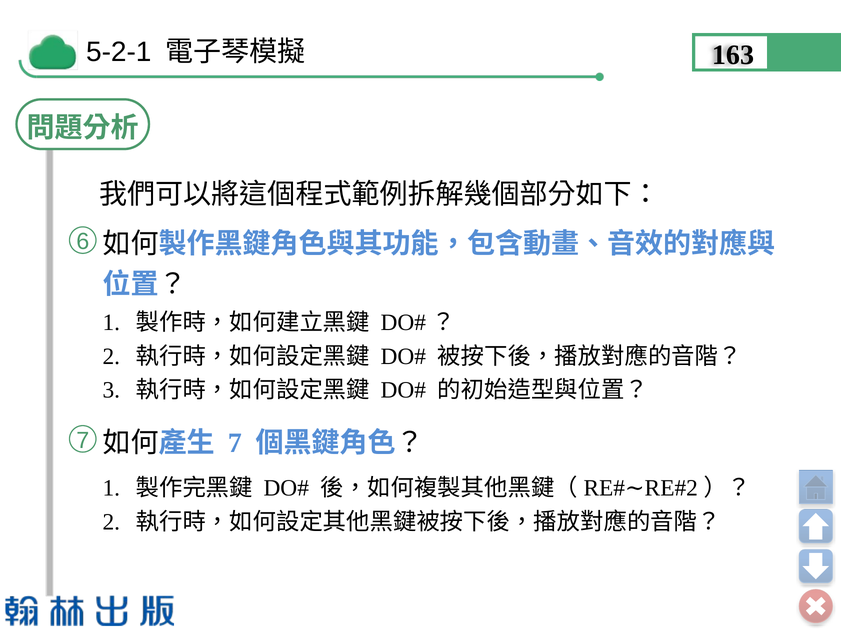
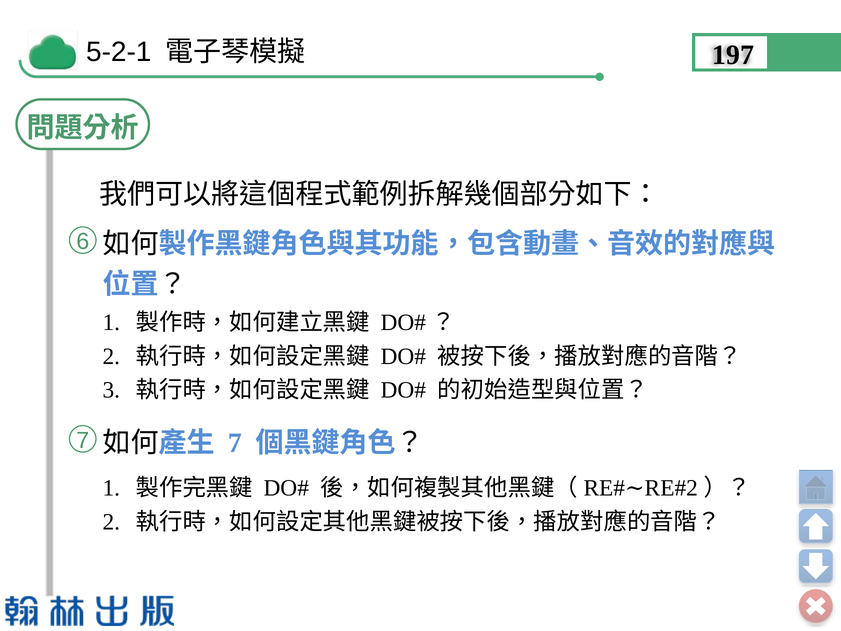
163: 163 -> 197 (733, 55)
